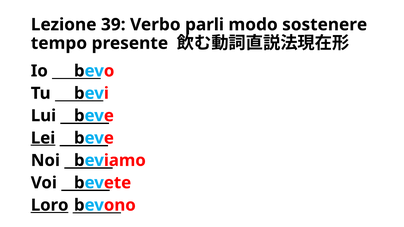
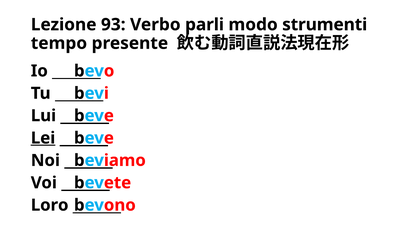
39: 39 -> 93 (113, 25)
sostenere: sostenere -> strumenti (325, 25)
Loro underline: present -> none (50, 205)
